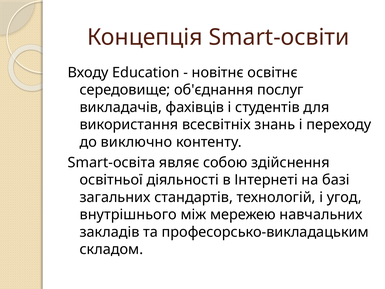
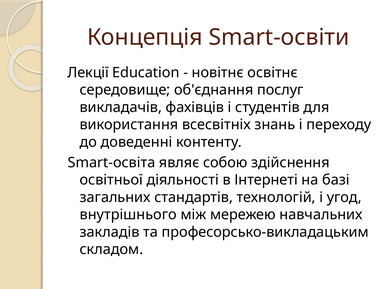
Входу: Входу -> Лекції (88, 73)
виключно: виключно -> доведенні (137, 142)
